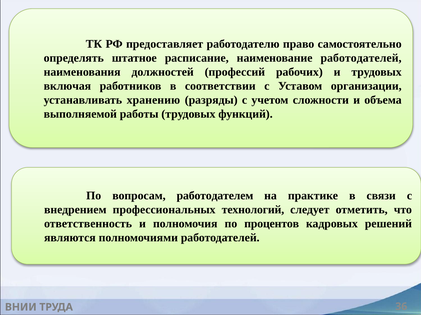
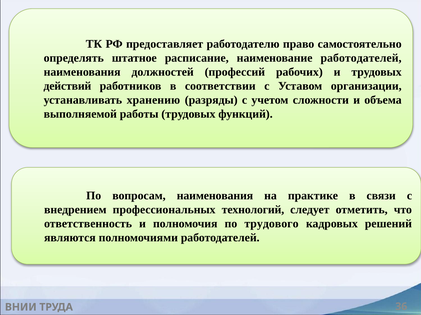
включая: включая -> действий (67, 86)
вопросам работодателем: работодателем -> наименования (215, 196)
процентов: процентов -> трудового (272, 224)
